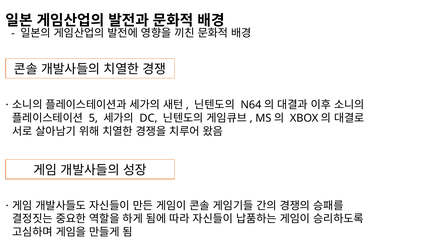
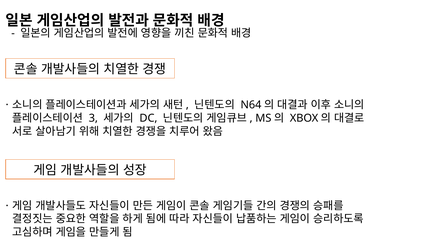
5: 5 -> 3 (93, 118)
